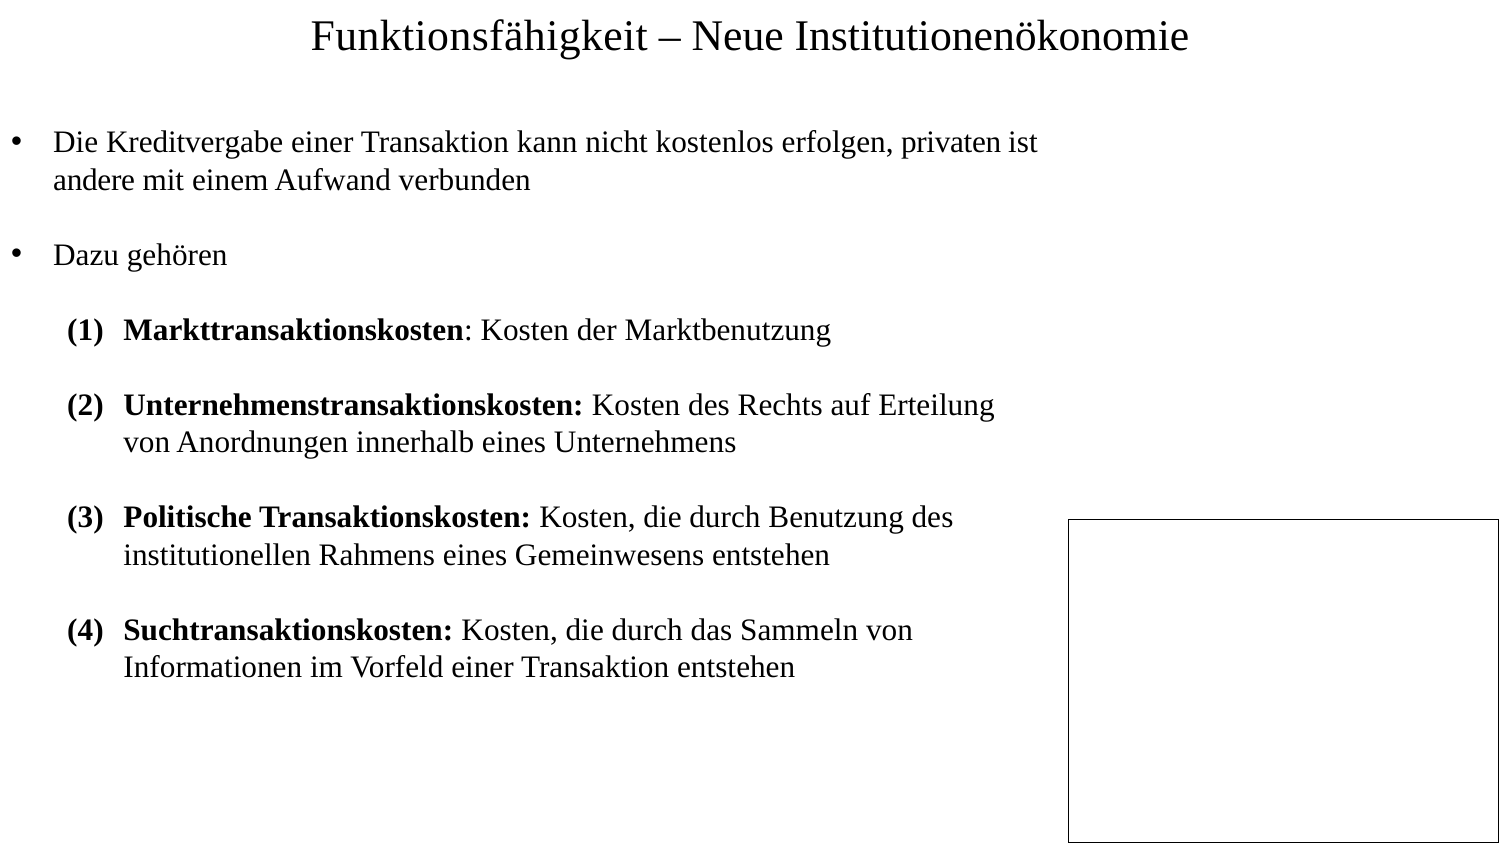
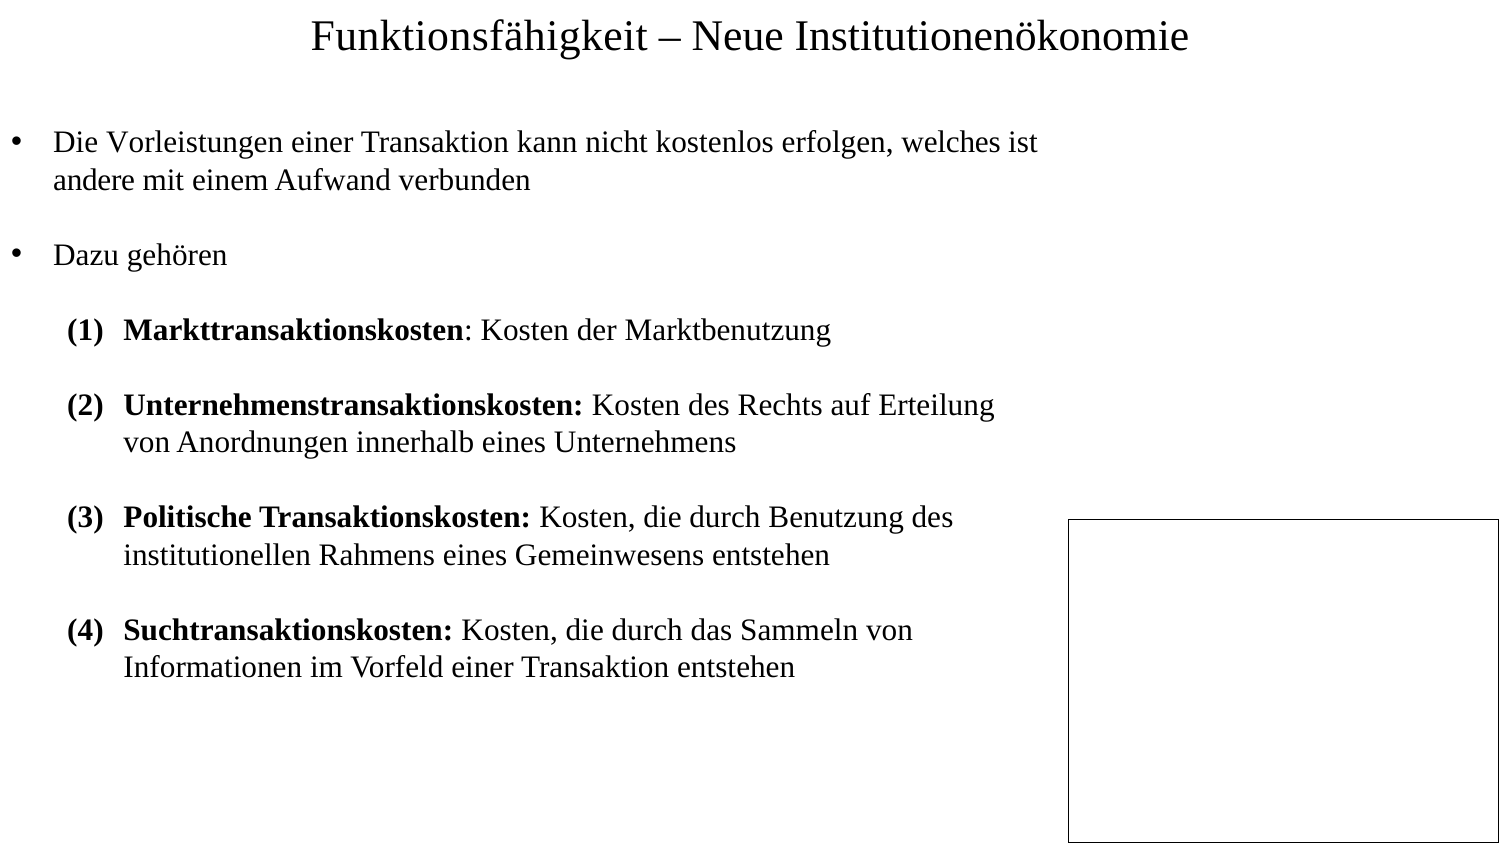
Kreditvergabe: Kreditvergabe -> Vorleistungen (195, 143)
privaten: privaten -> welches (951, 143)
